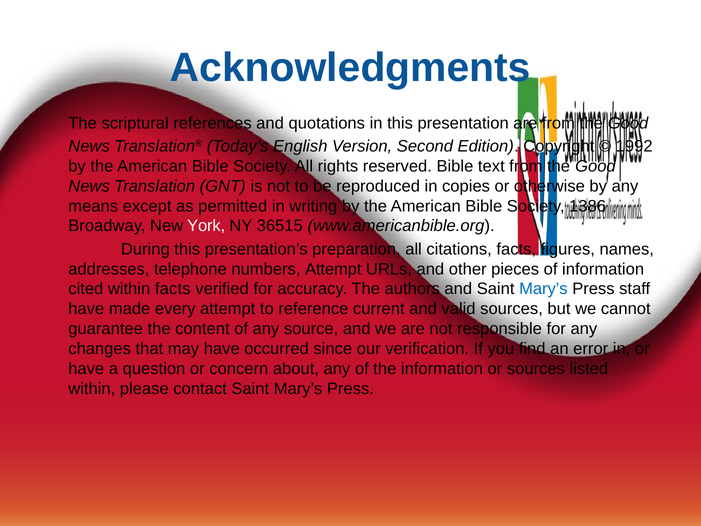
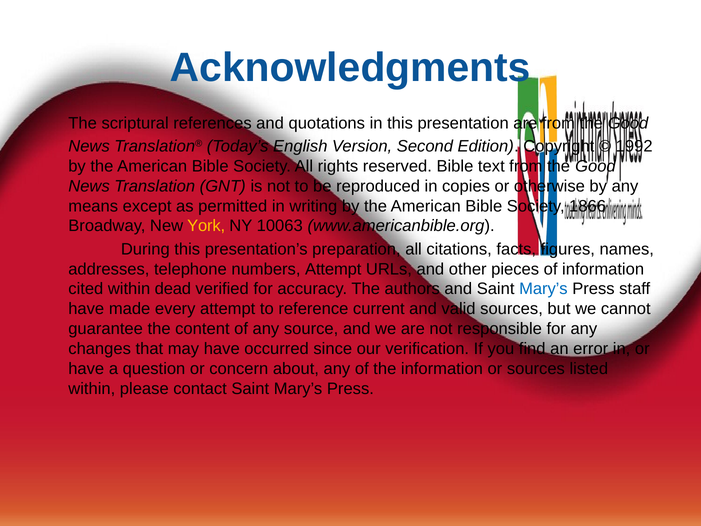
1386: 1386 -> 1866 (588, 206)
York colour: white -> yellow (206, 226)
36515: 36515 -> 10063 (280, 226)
within facts: facts -> dead (173, 289)
